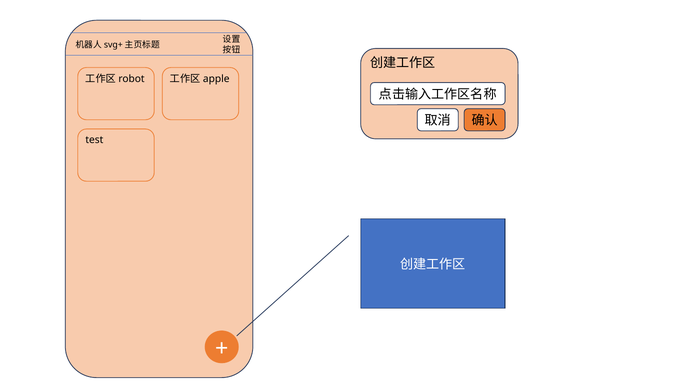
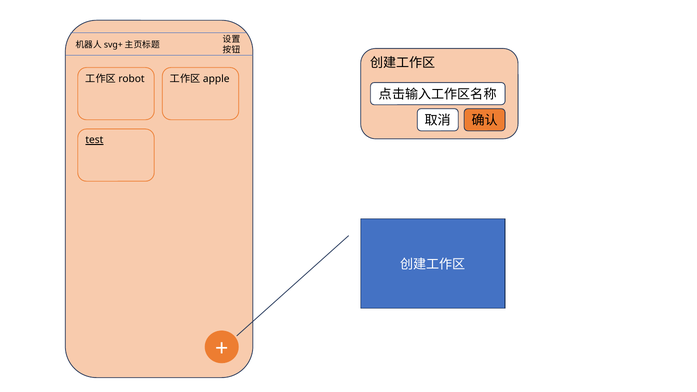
test underline: none -> present (94, 140)
